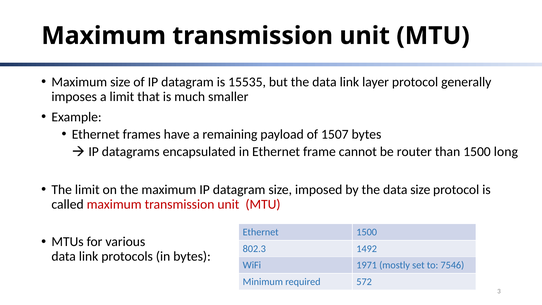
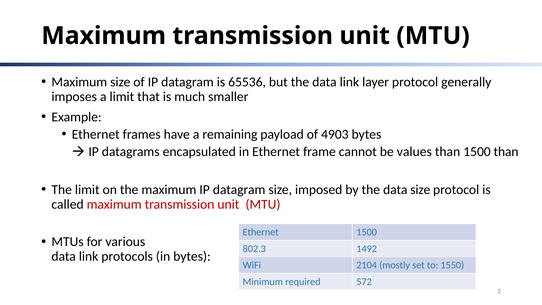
15535: 15535 -> 65536 (247, 82)
1507: 1507 -> 4903 (335, 134)
router: router -> values (414, 152)
1500 long: long -> than (506, 152)
1971: 1971 -> 2104 (367, 265)
7546: 7546 -> 1550 (452, 265)
